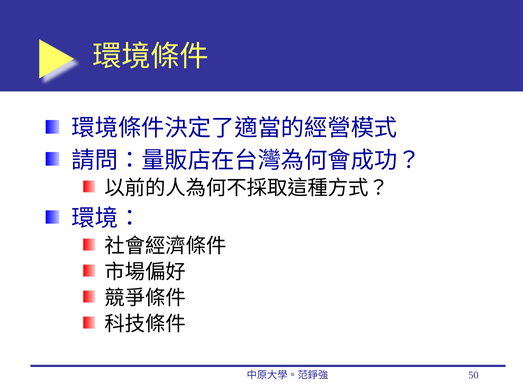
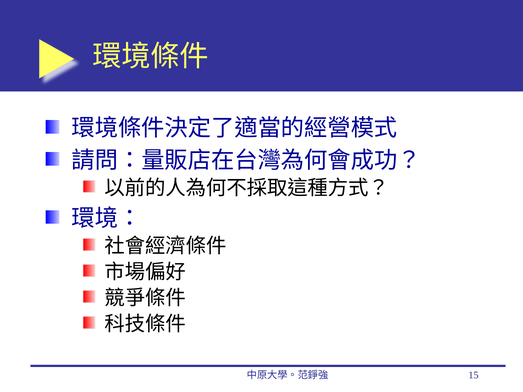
50: 50 -> 15 (473, 376)
